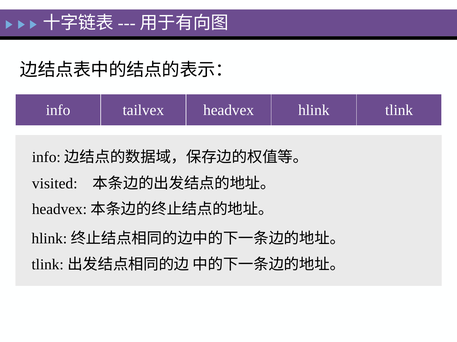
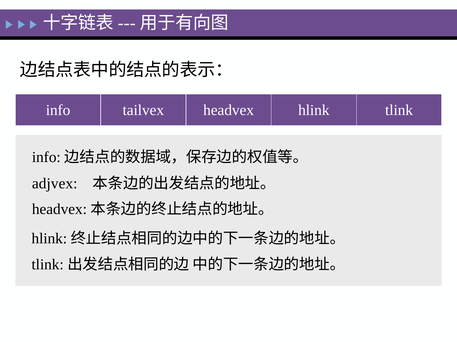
visited: visited -> adjvex (55, 184)
